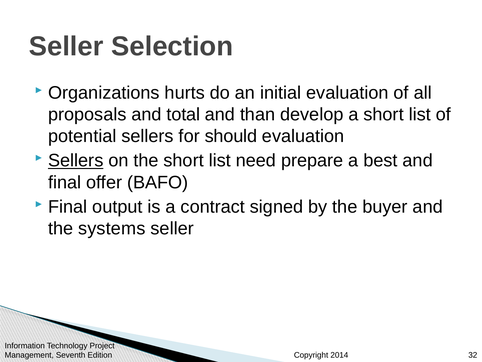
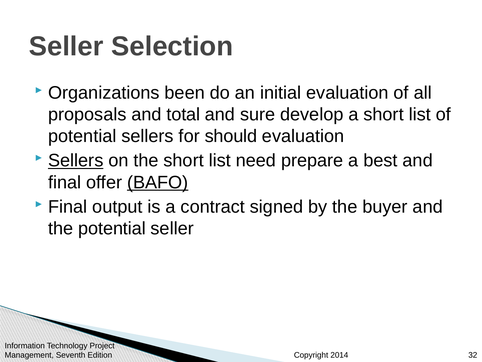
hurts: hurts -> been (185, 93)
than: than -> sure (258, 114)
BAFO underline: none -> present (158, 182)
the systems: systems -> potential (112, 228)
